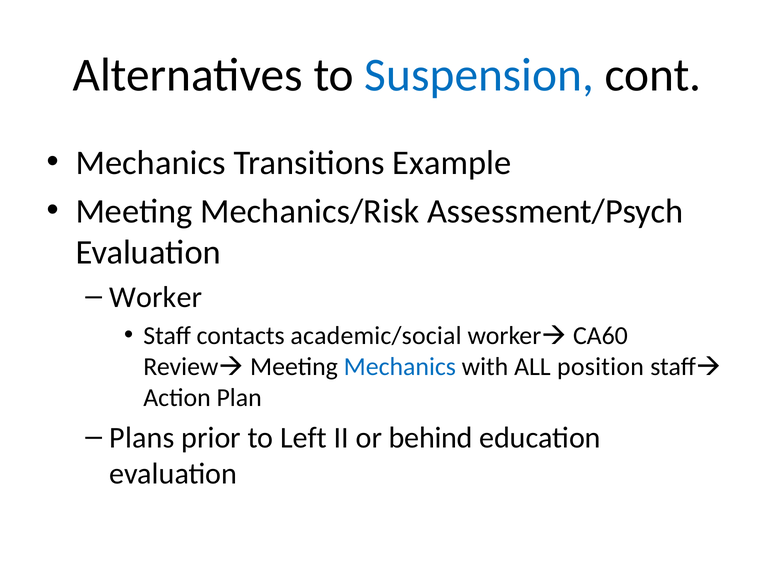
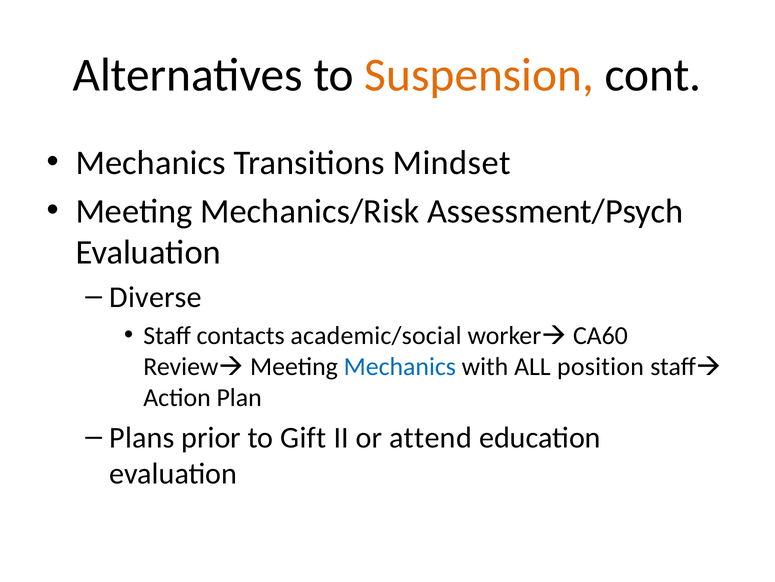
Suspension colour: blue -> orange (479, 75)
Example: Example -> Mindset (452, 163)
Worker: Worker -> Diverse (156, 297)
Left: Left -> Gift (303, 437)
behind: behind -> attend (431, 437)
